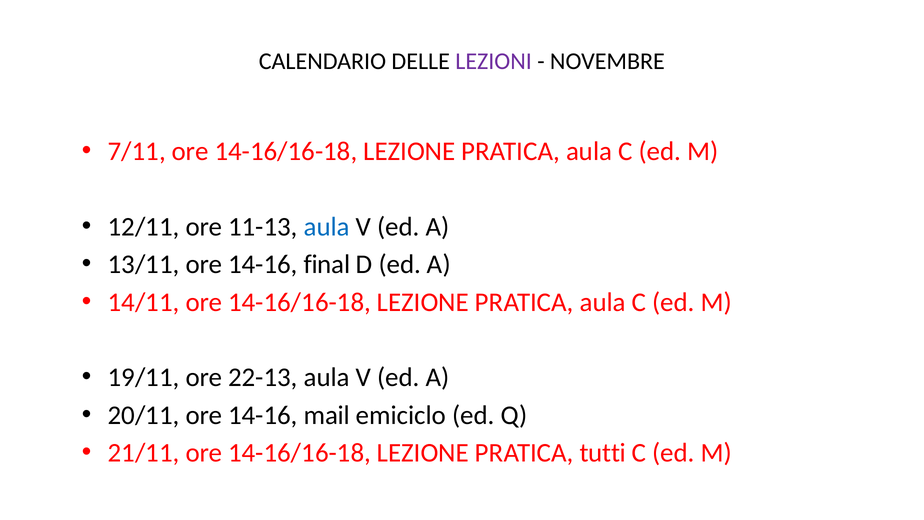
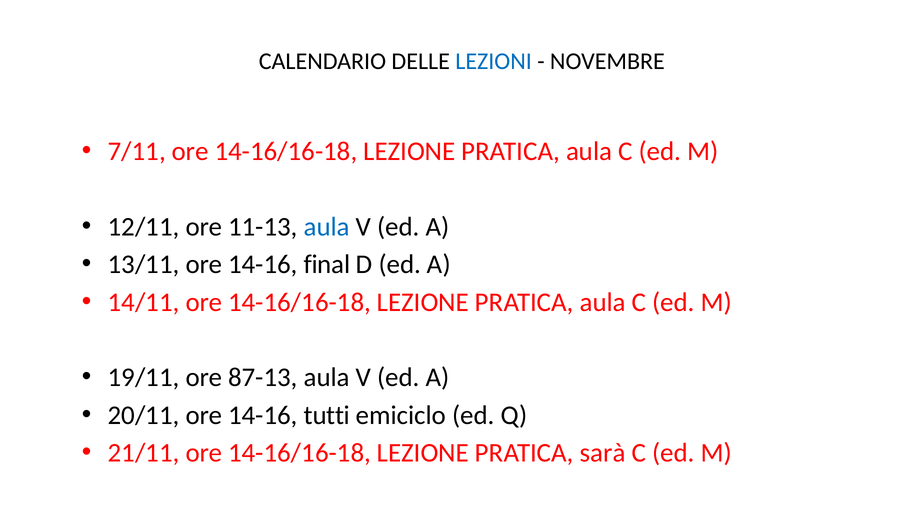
LEZIONI colour: purple -> blue (494, 61)
22-13: 22-13 -> 87-13 (263, 377)
mail: mail -> tutti (327, 415)
tutti: tutti -> sarà (603, 453)
